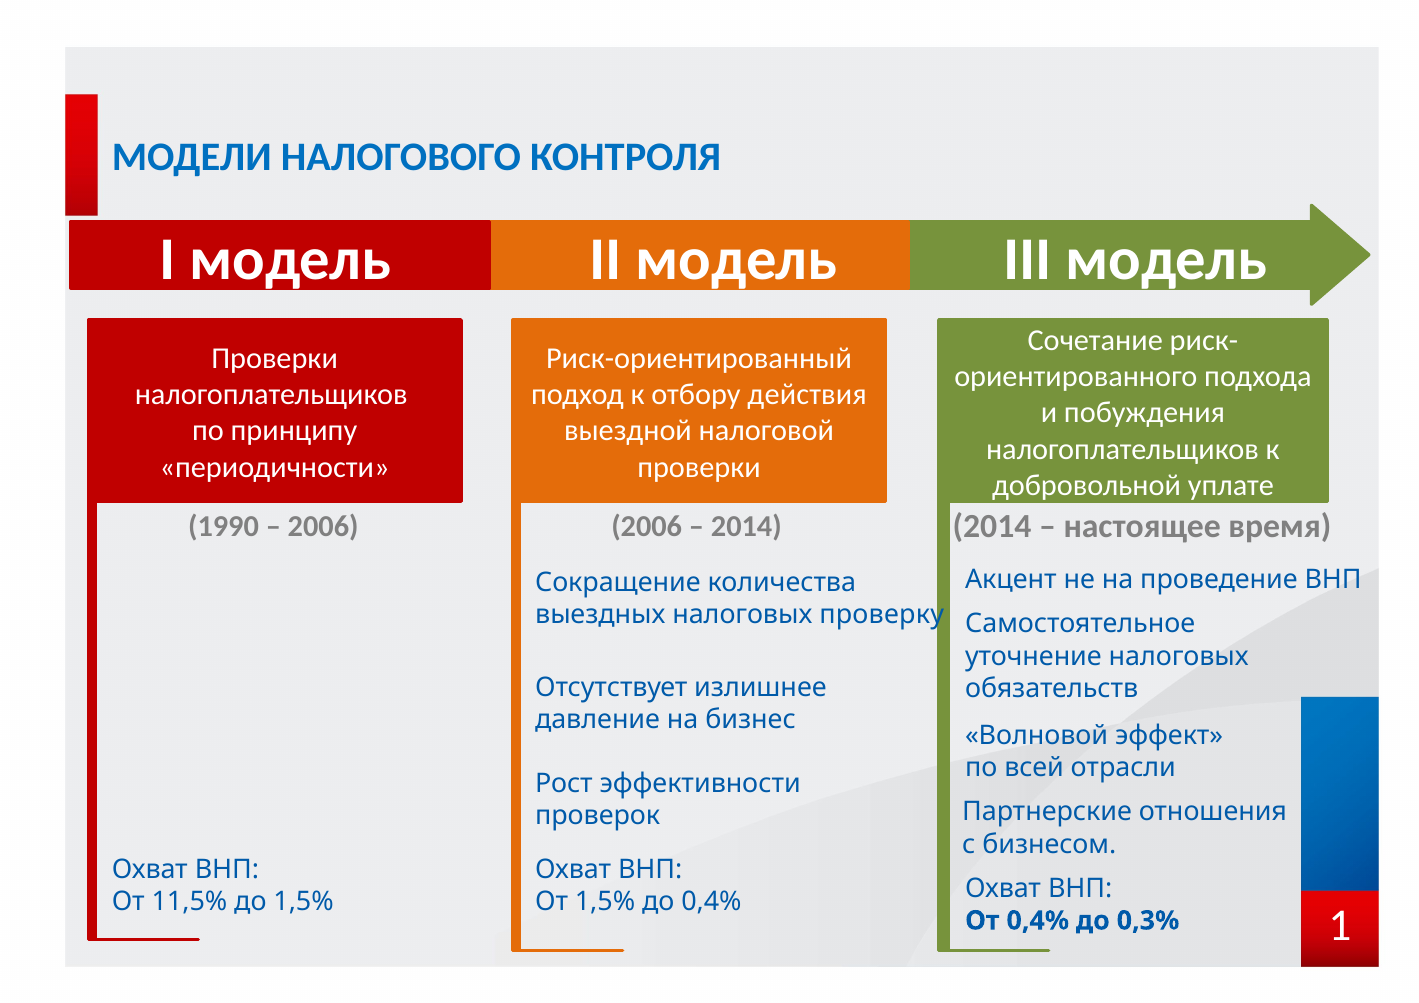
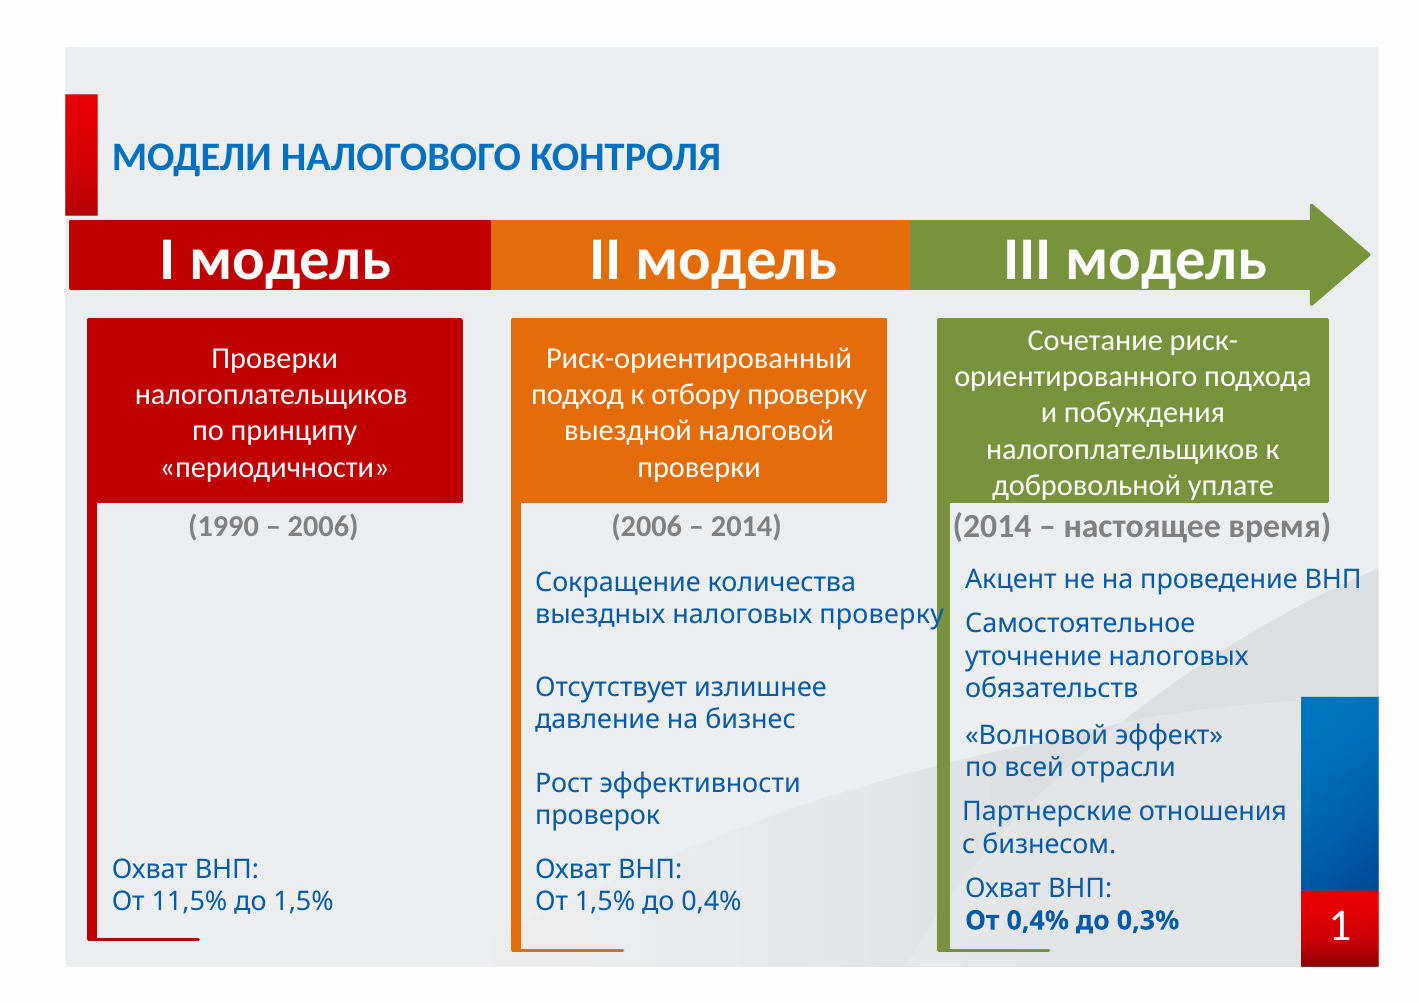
отбору действия: действия -> проверку (807, 395)
